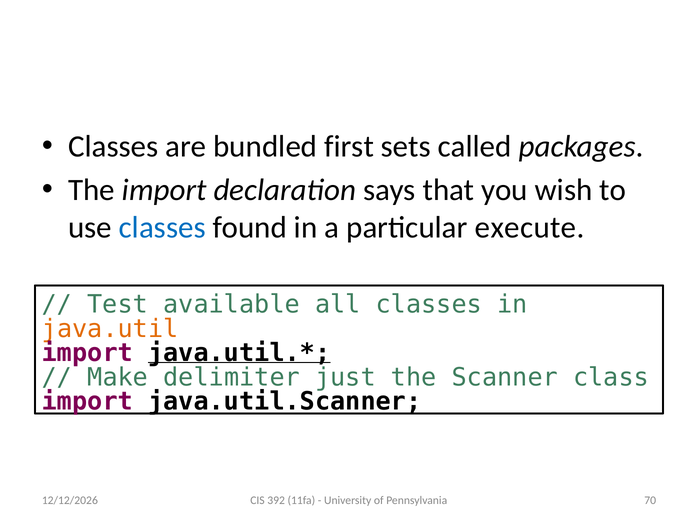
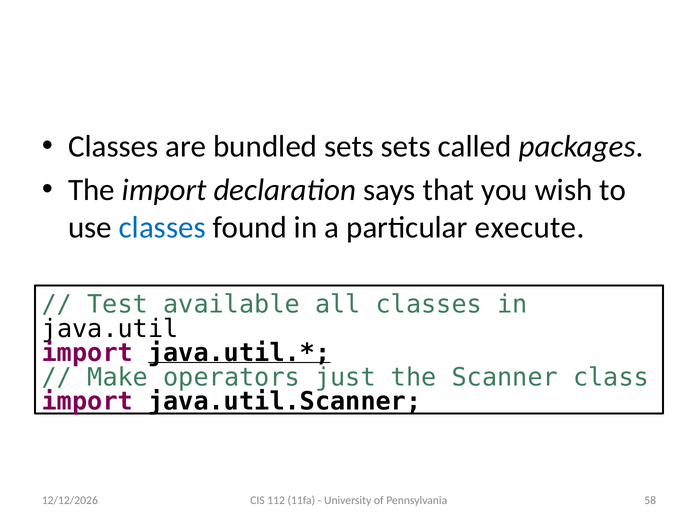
bundled first: first -> sets (349, 146)
java.util colour: orange -> black (110, 329)
delimiter: delimiter -> operators (232, 377)
392: 392 -> 112 (276, 500)
70: 70 -> 58 (650, 500)
